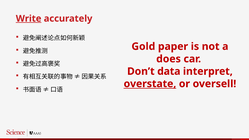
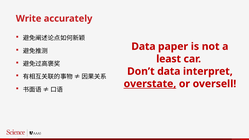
Write underline: present -> none (29, 19)
Gold: Gold -> Data (143, 46)
does: does -> least (169, 59)
